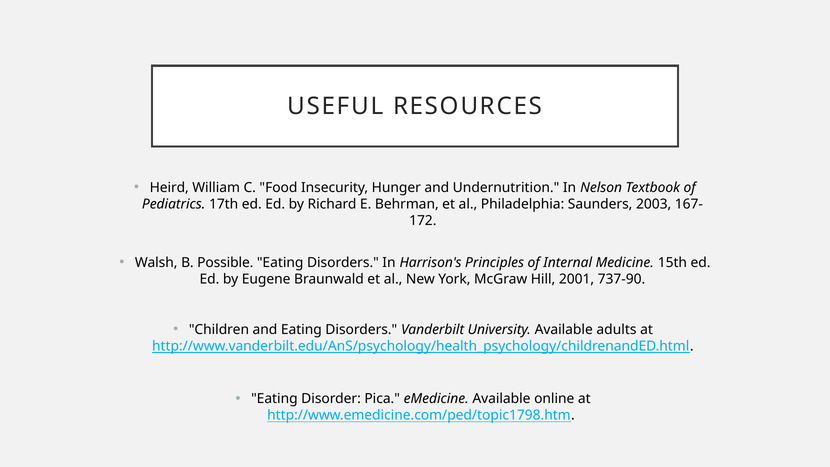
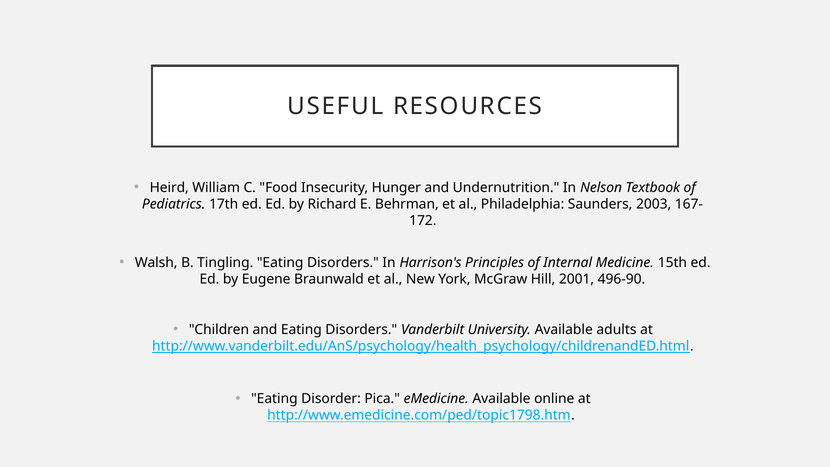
Possible: Possible -> Tingling (225, 262)
737-90: 737-90 -> 496-90 (621, 279)
